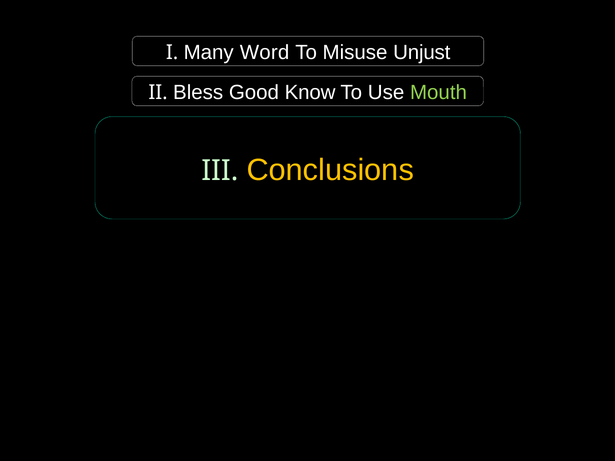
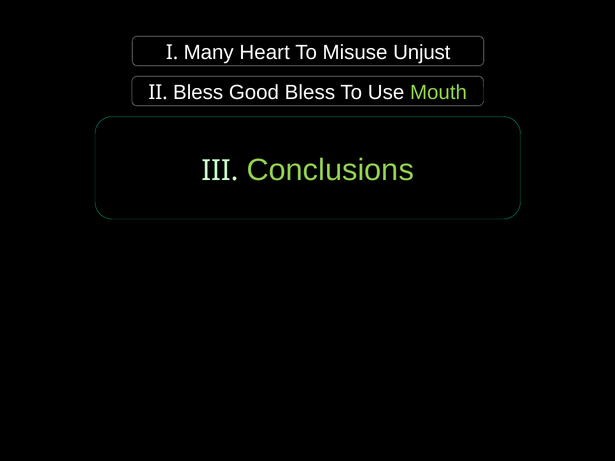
Word: Word -> Heart (265, 52)
Good Know: Know -> Bless (310, 93)
Conclusions colour: yellow -> light green (330, 170)
